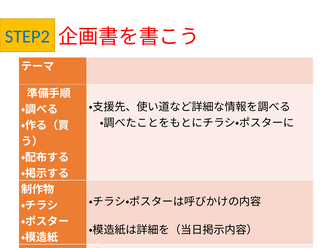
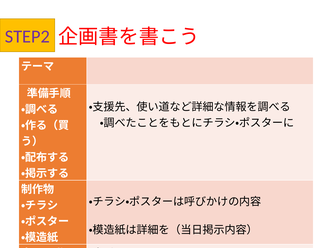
STEP2 colour: blue -> purple (27, 37)
